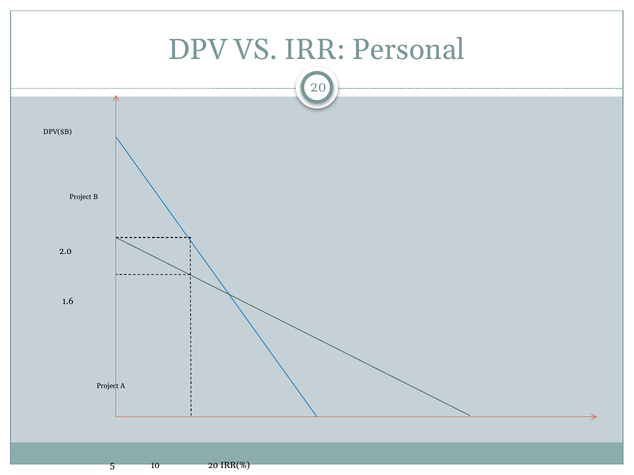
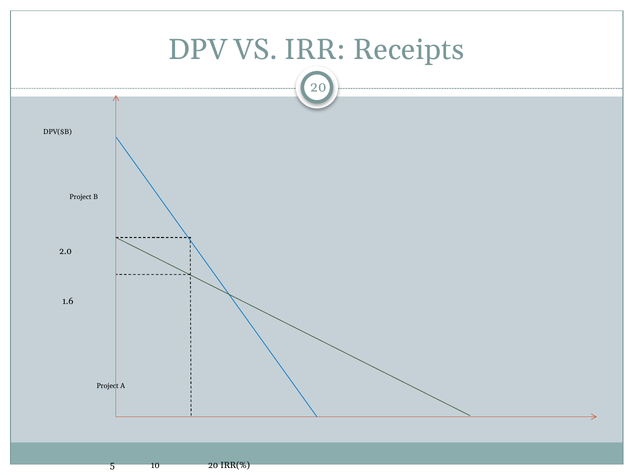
Personal: Personal -> Receipts (409, 50)
